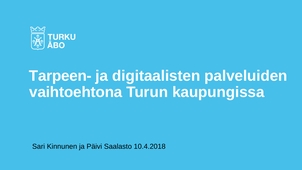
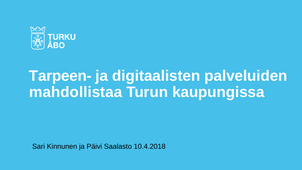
vaihtoehtona: vaihtoehtona -> mahdollistaa (76, 92)
